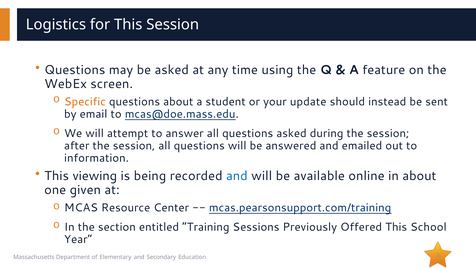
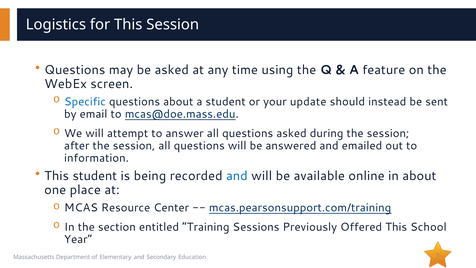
Specific colour: orange -> blue (85, 102)
This viewing: viewing -> student (95, 176)
given: given -> place (85, 190)
